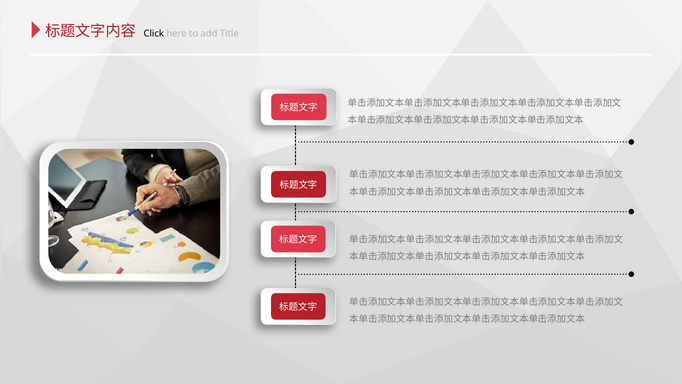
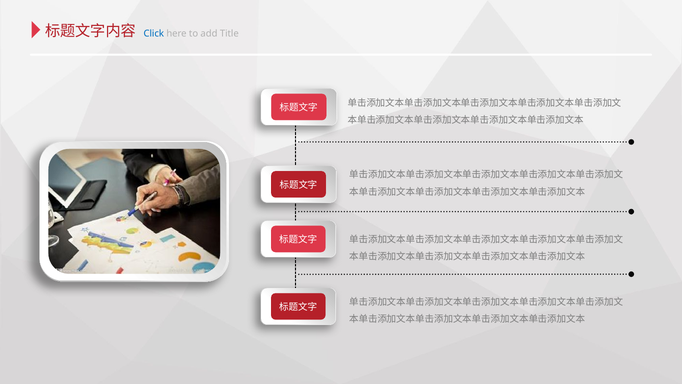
Click colour: black -> blue (154, 34)
